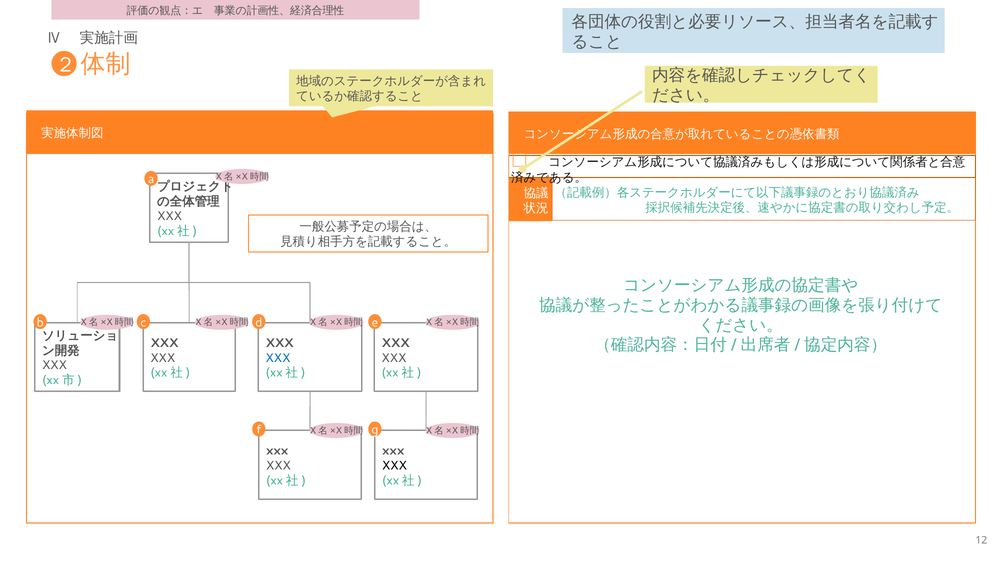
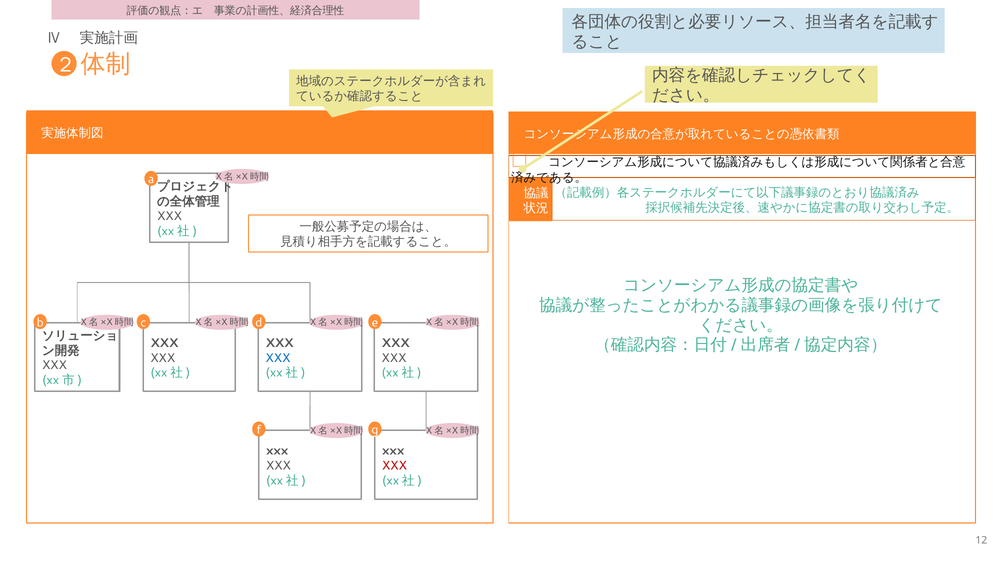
XXX colour: black -> red (394, 465)
